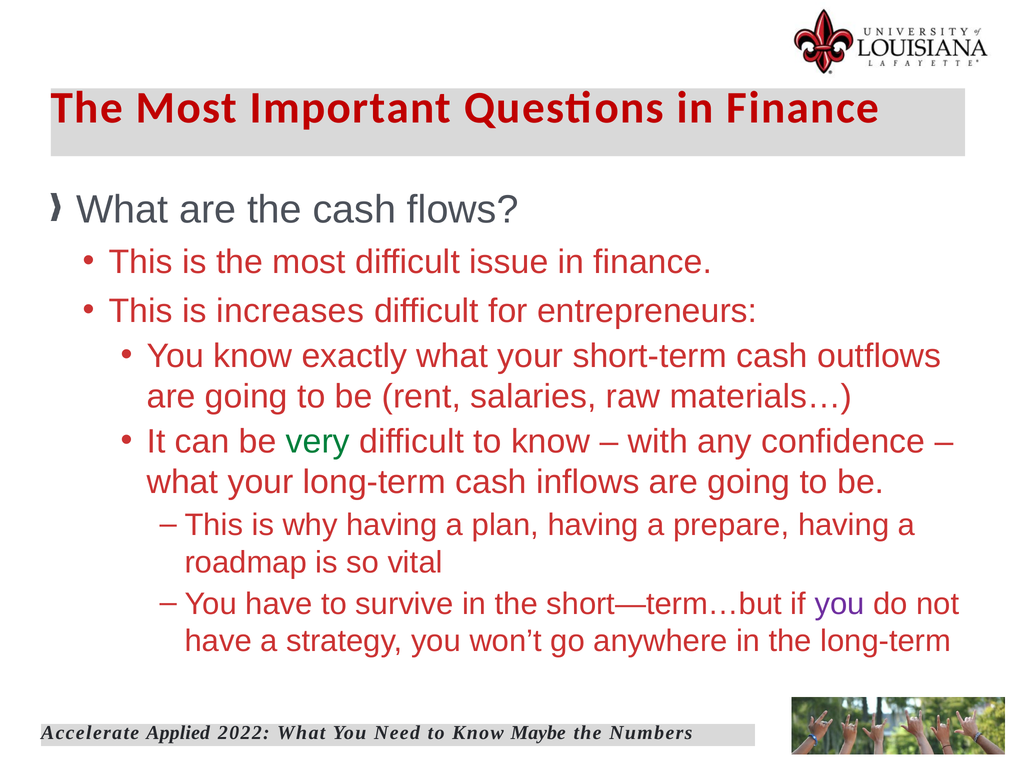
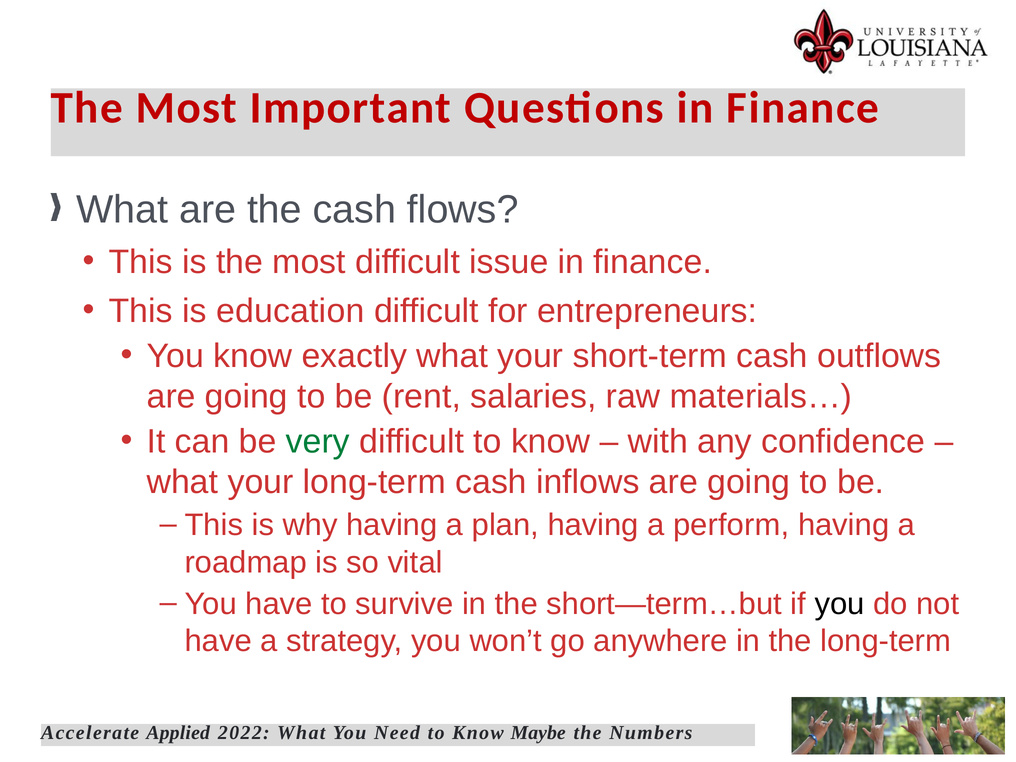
increases: increases -> education (290, 311)
prepare: prepare -> perform (731, 525)
you colour: purple -> black (840, 604)
